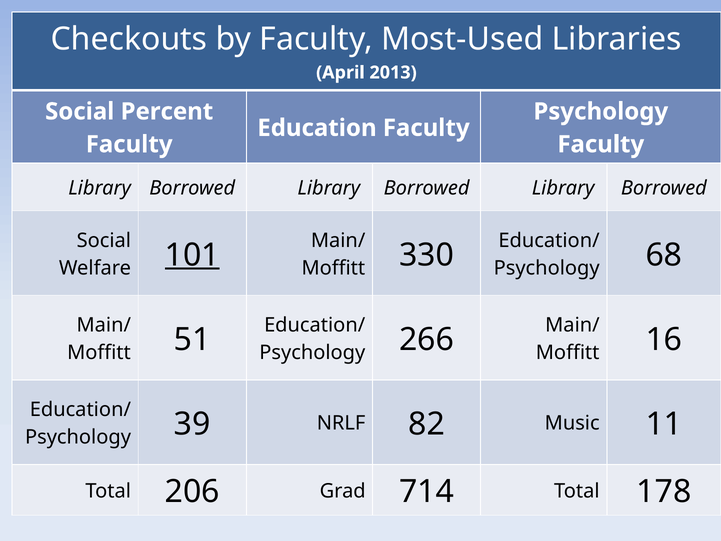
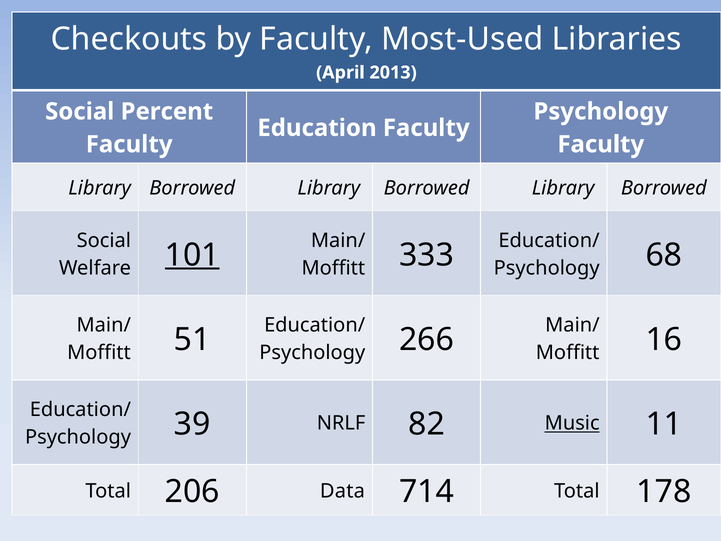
330: 330 -> 333 (427, 255)
Music underline: none -> present (572, 423)
Grad: Grad -> Data (342, 491)
